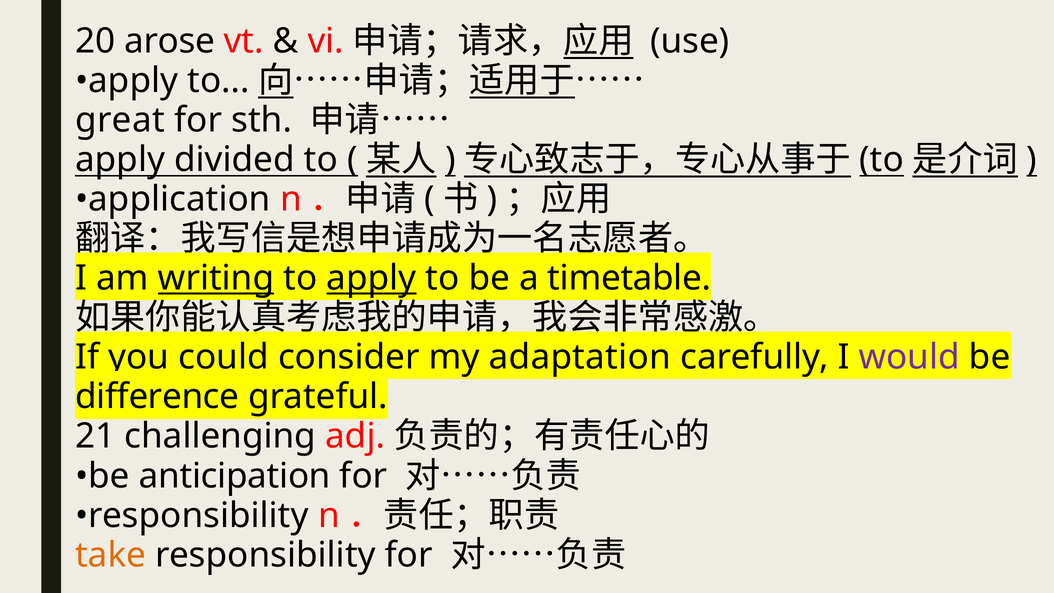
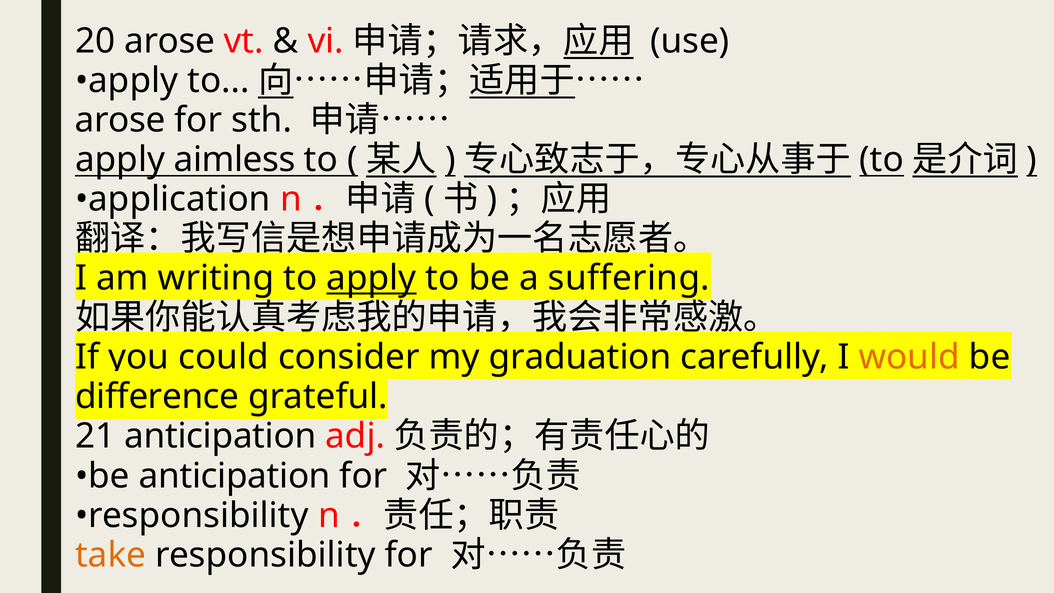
great: great -> arose (120, 120)
divided: divided -> aimless (235, 160)
writing underline: present -> none (216, 278)
timetable: timetable -> suffering (629, 278)
adaptation: adaptation -> graduation (580, 357)
would colour: purple -> orange (909, 357)
21 challenging: challenging -> anticipation (220, 436)
